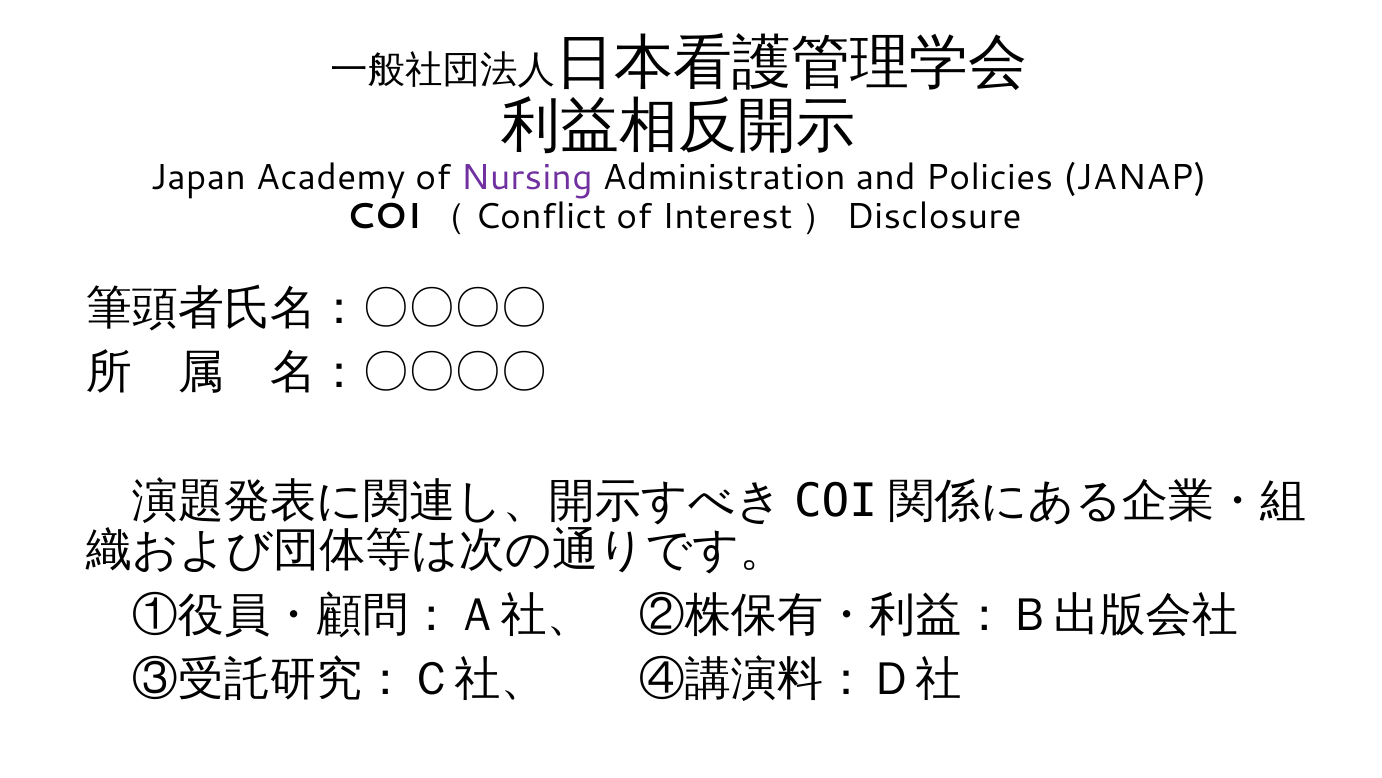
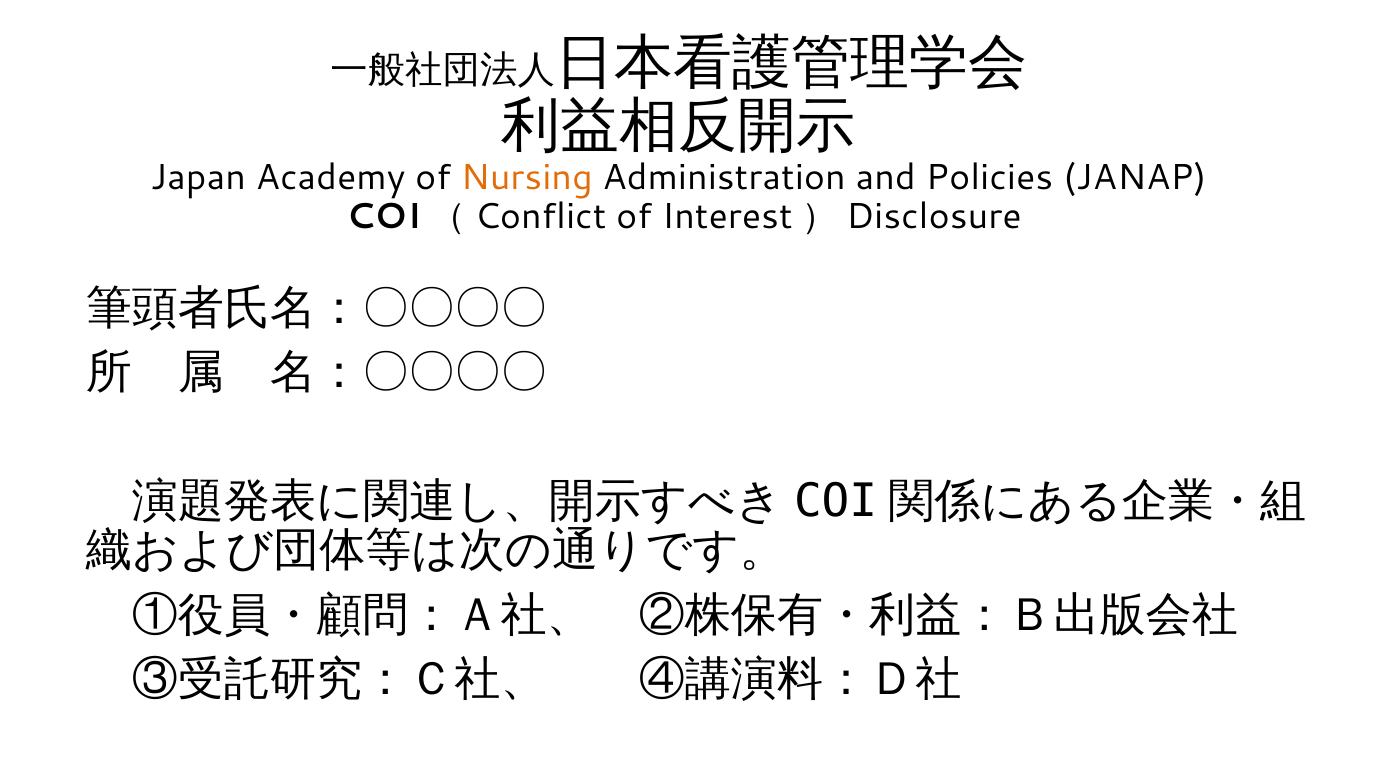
Nursing colour: purple -> orange (527, 178)
